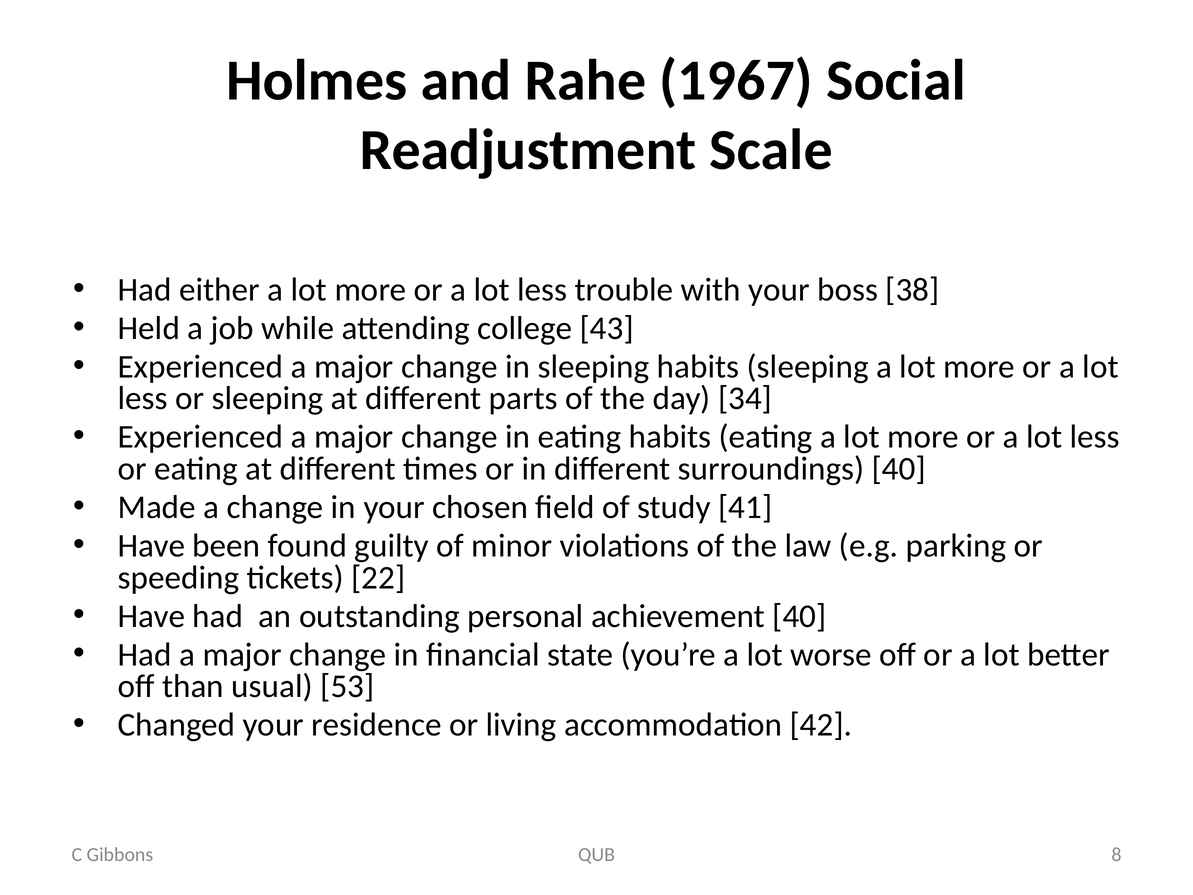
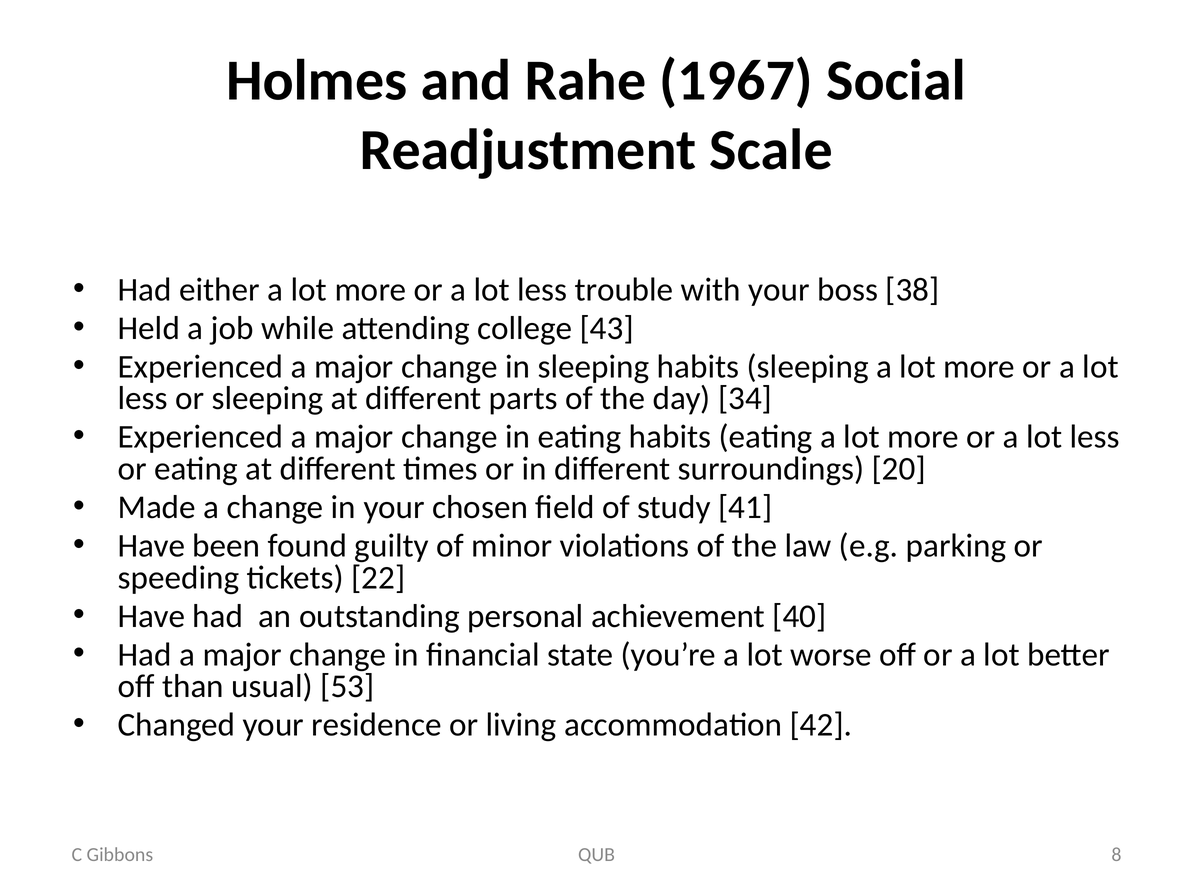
surroundings 40: 40 -> 20 (899, 469)
